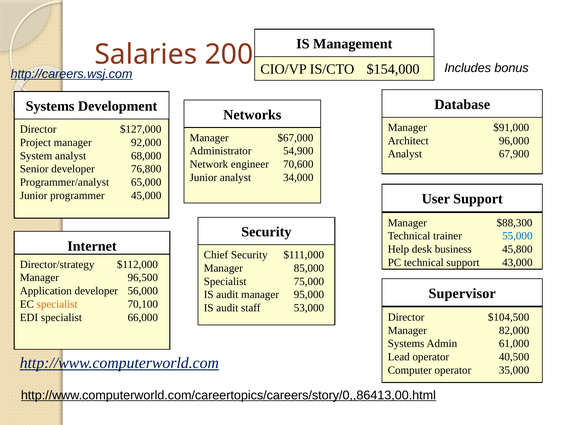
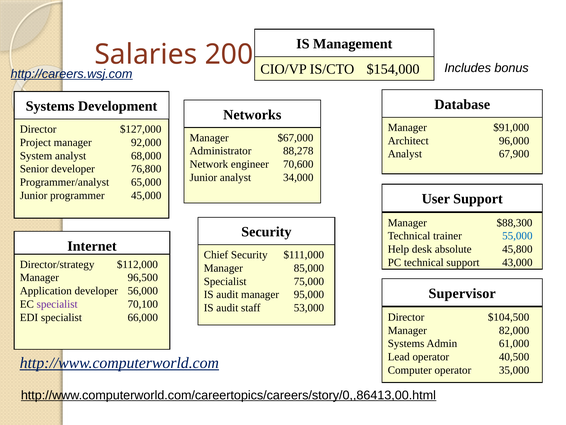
54,900: 54,900 -> 88,278 (298, 151)
business: business -> absolute (453, 249)
specialist colour: orange -> purple (57, 304)
